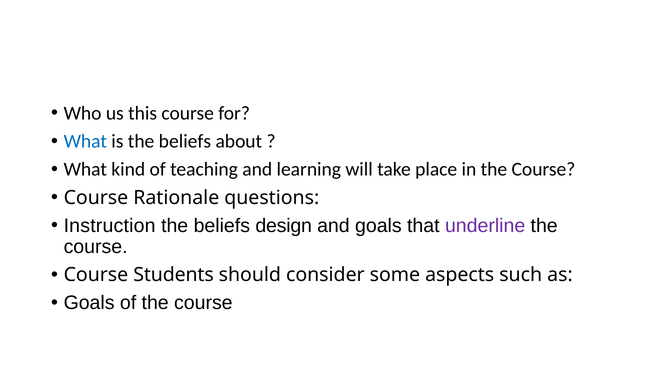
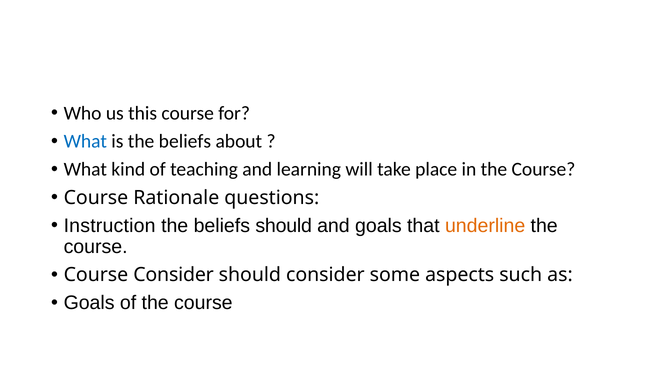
beliefs design: design -> should (284, 226)
underline colour: purple -> orange (485, 226)
Course Students: Students -> Consider (174, 275)
